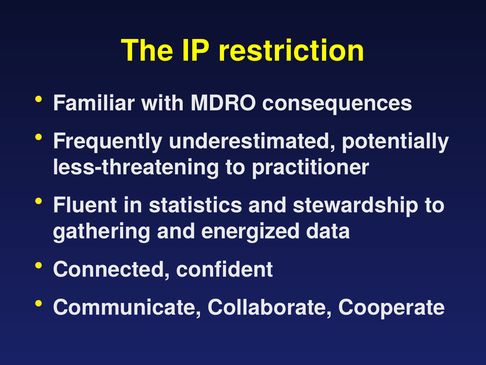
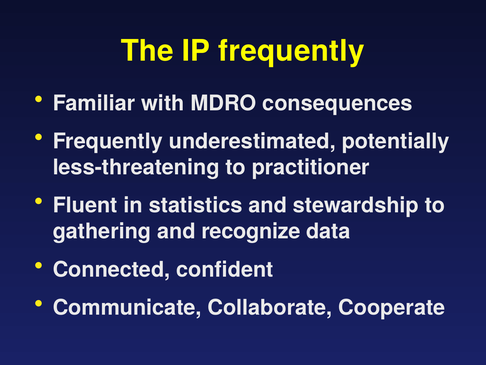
IP restriction: restriction -> frequently (291, 51)
energized: energized -> recognize (251, 231)
